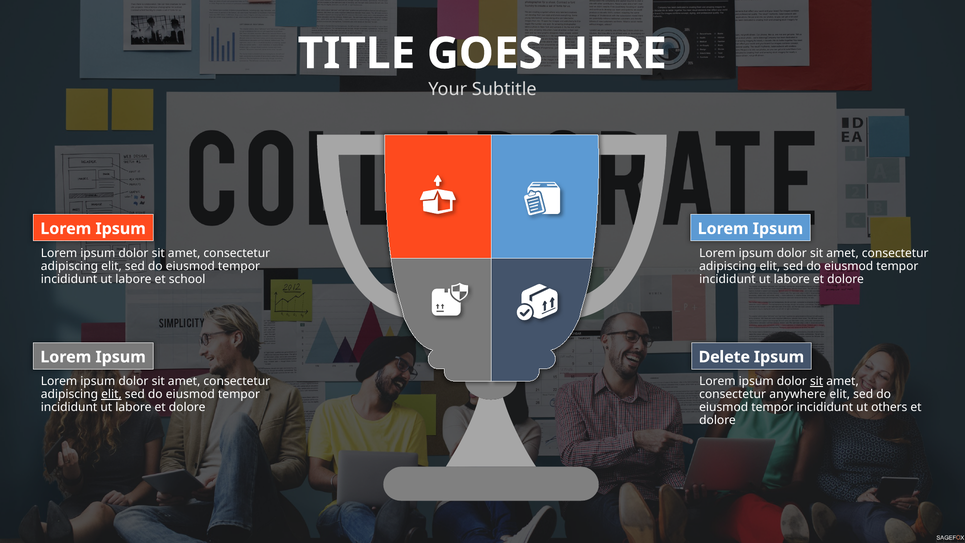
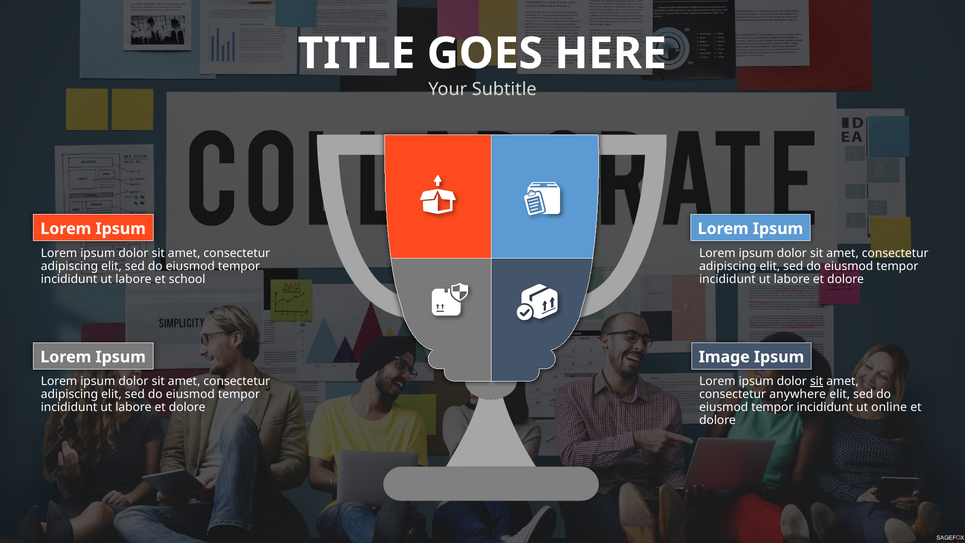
Delete: Delete -> Image (724, 357)
elit underline: present -> none (111, 394)
others: others -> online (889, 407)
